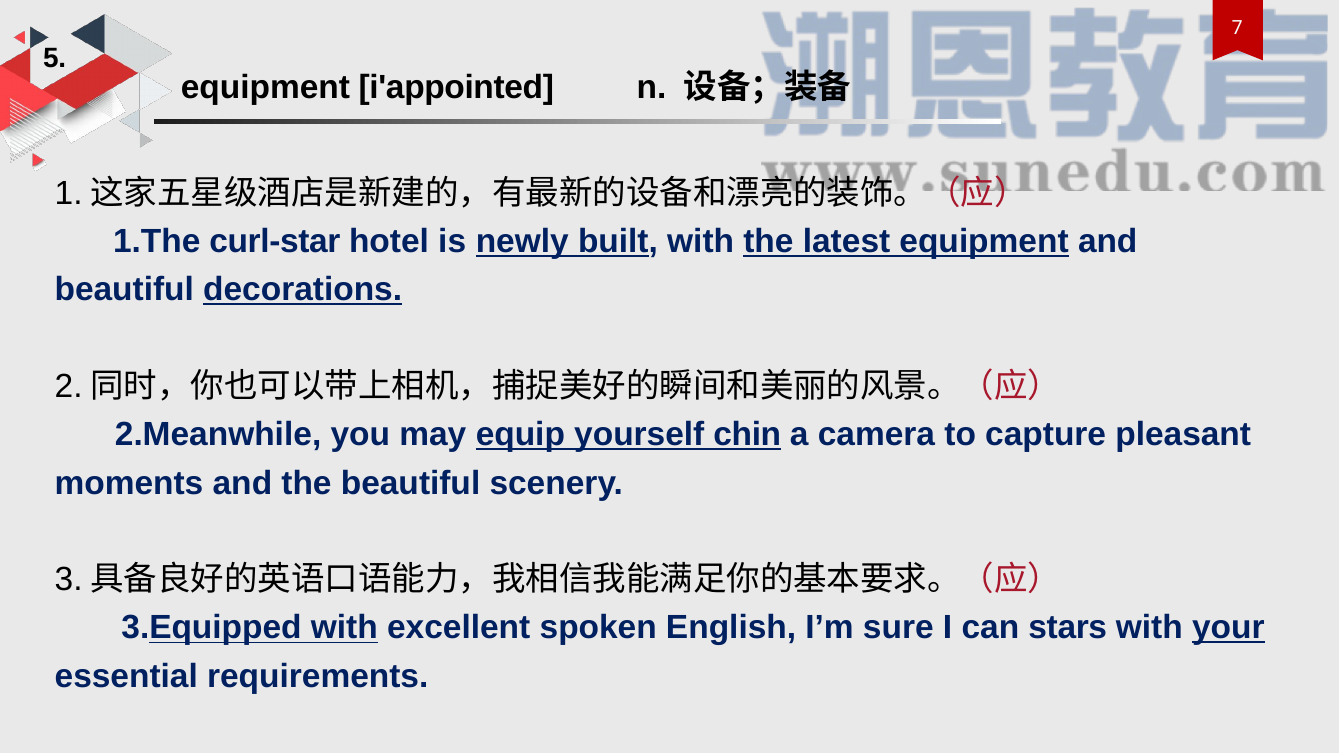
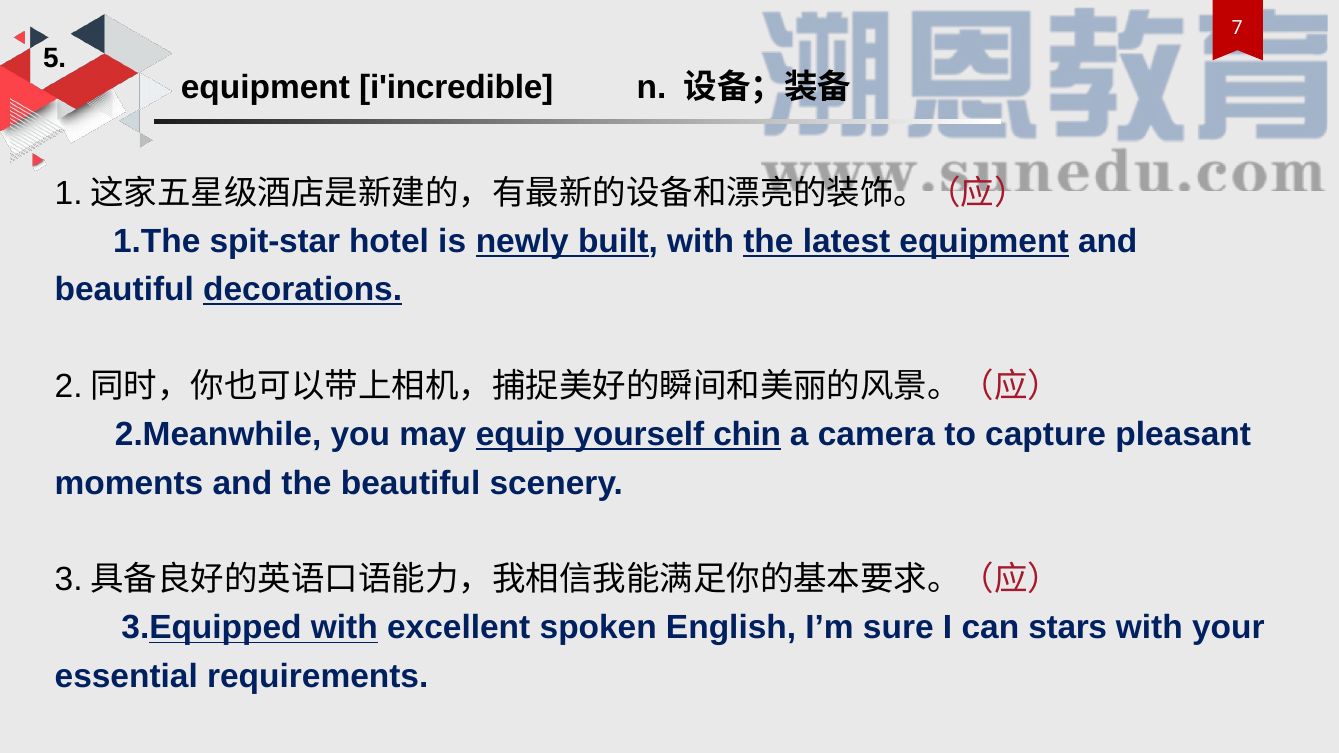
i'appointed: i'appointed -> i'incredible (456, 87)
curl-star: curl-star -> spit-star (275, 242)
your underline: present -> none (1228, 628)
